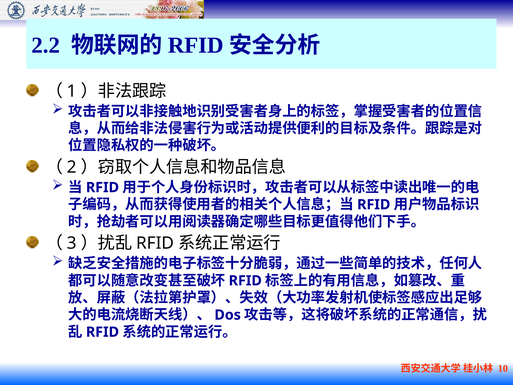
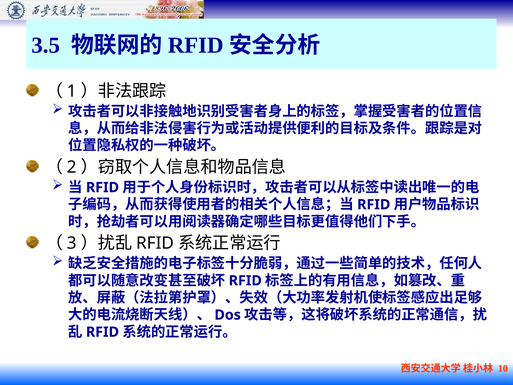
2.2: 2.2 -> 3.5 (46, 45)
